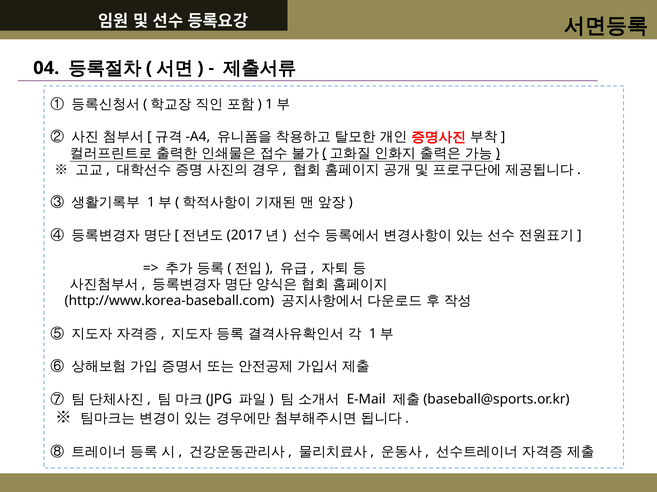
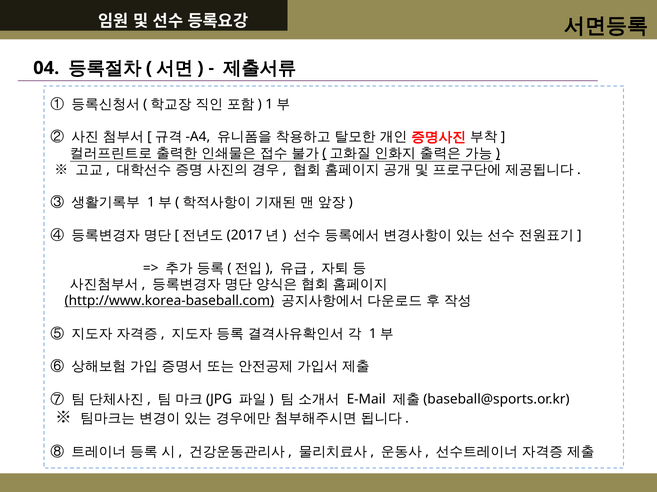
http://www.korea-baseball.com underline: none -> present (169, 301)
